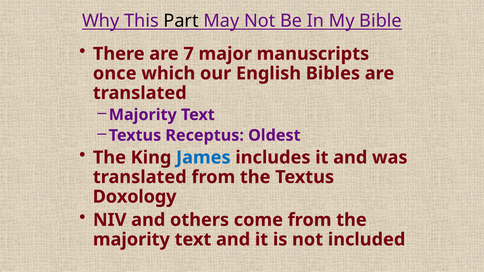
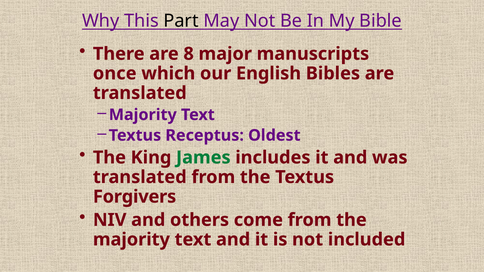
7: 7 -> 8 (189, 54)
James colour: blue -> green (203, 158)
Doxology: Doxology -> Forgivers (135, 197)
